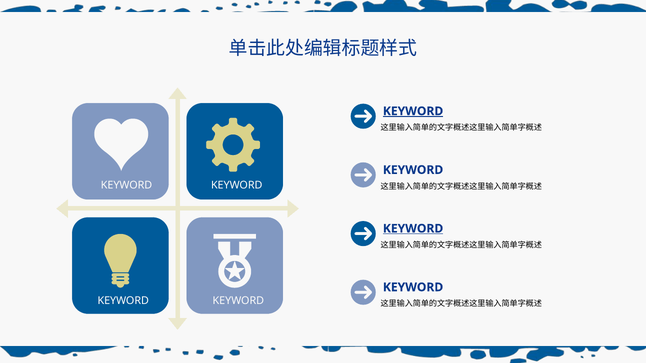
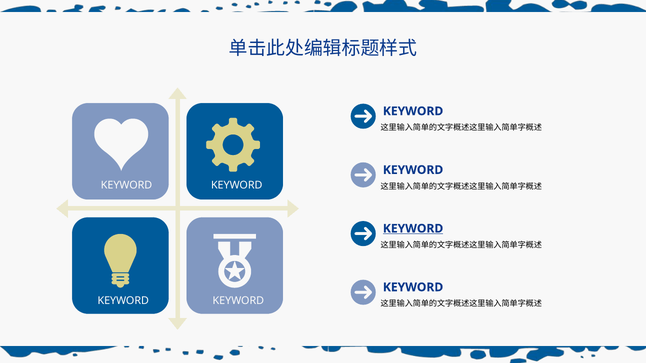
KEYWORD underline: present -> none (413, 111)
